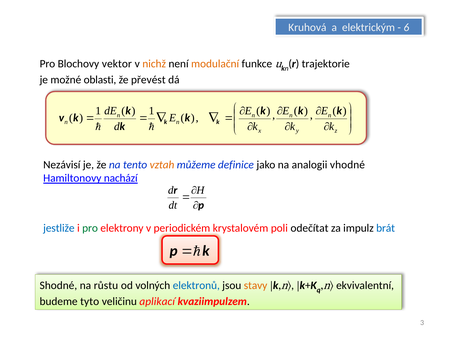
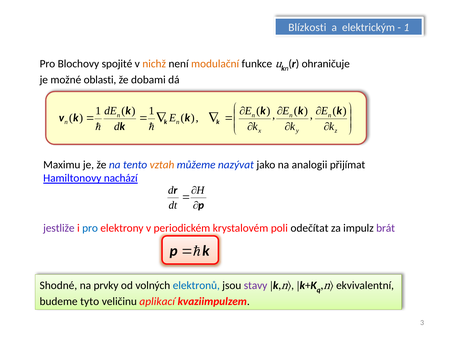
Kruhová: Kruhová -> Blízkosti (307, 27)
6: 6 -> 1 (406, 27)
vektor: vektor -> spojité (117, 64)
trajektorie: trajektorie -> ohraničuje (326, 64)
převést: převést -> dobami (148, 80)
Nezávisí: Nezávisí -> Maximu (62, 165)
definice: definice -> nazývat (236, 165)
vhodné: vhodné -> přijímat (348, 165)
jestliže colour: blue -> purple (59, 228)
pro colour: green -> blue (90, 228)
brát colour: blue -> purple (386, 228)
růstu: růstu -> prvky (106, 286)
stavy colour: orange -> purple (256, 286)
